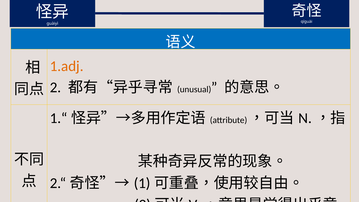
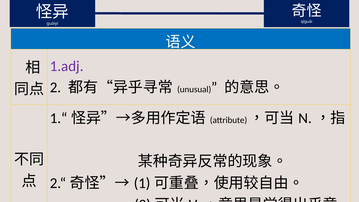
1.adj colour: orange -> purple (67, 66)
